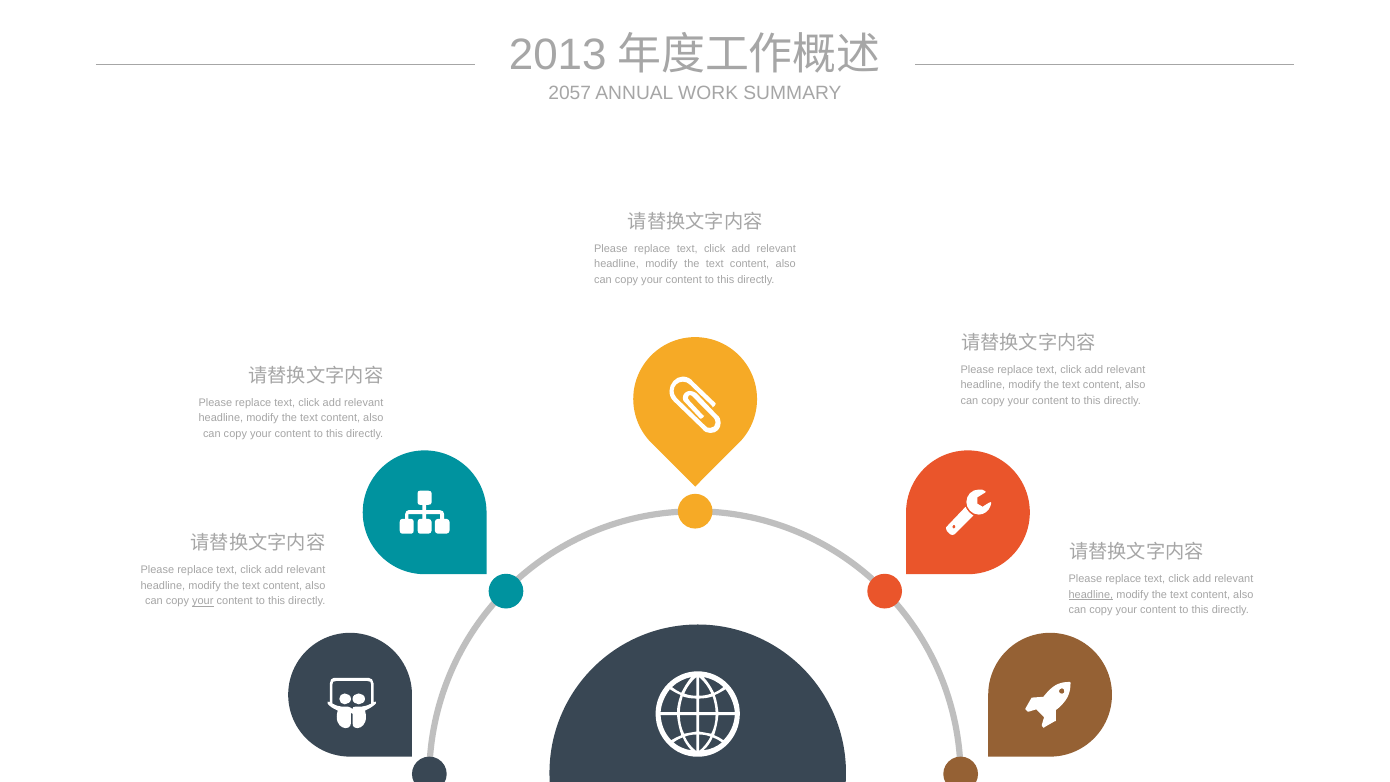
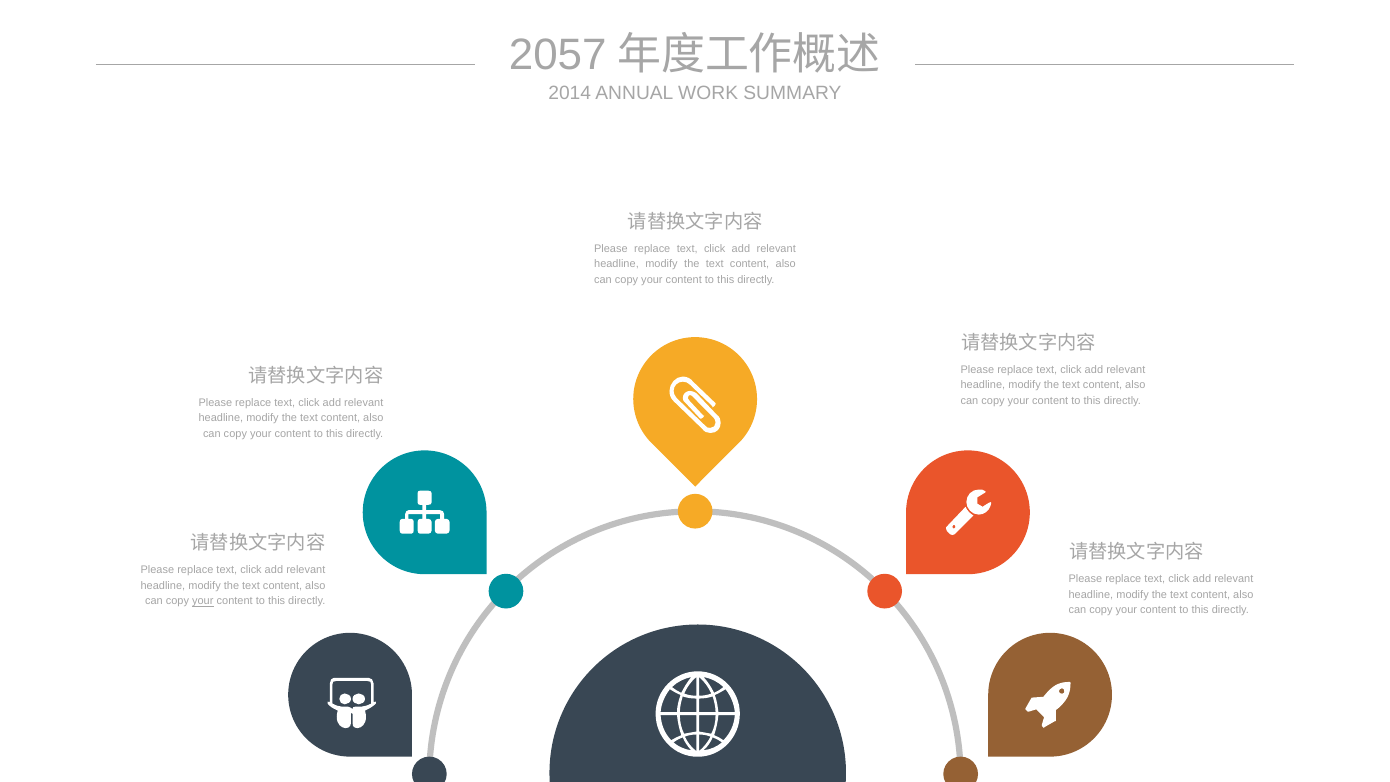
2013: 2013 -> 2057 (558, 55)
2057: 2057 -> 2014 (570, 93)
headline underline: present -> none (1091, 594)
